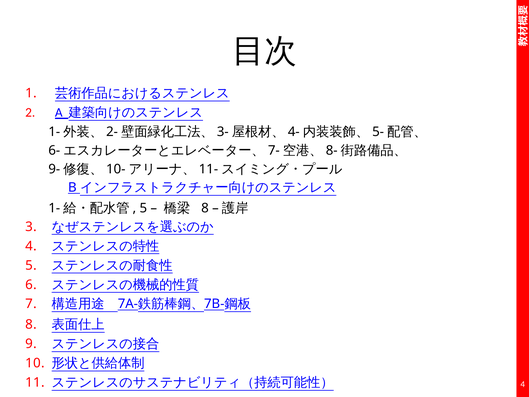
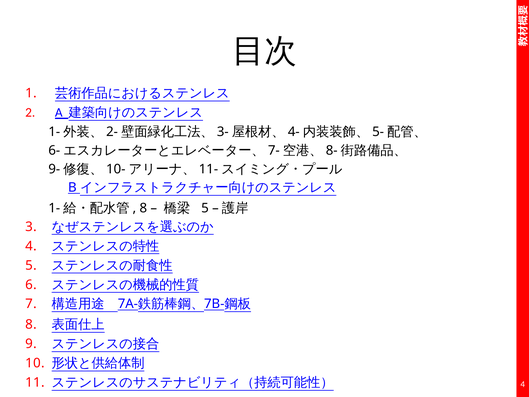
5: 5 -> 8 (143, 208)
8: 8 -> 5 (205, 208)
